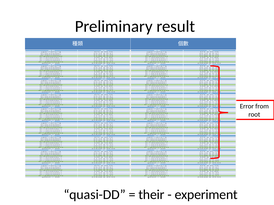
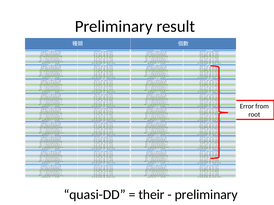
experiment: experiment -> preliminary (206, 195)
